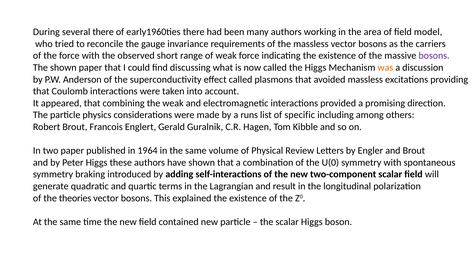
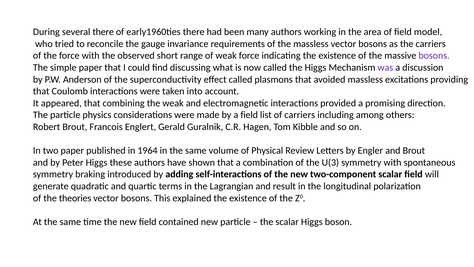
The shown: shown -> simple (63, 67)
was colour: orange -> purple (385, 67)
a runs: runs -> field (249, 115)
of specific: specific -> carriers (300, 115)
U(0: U(0 -> U(3 (330, 162)
